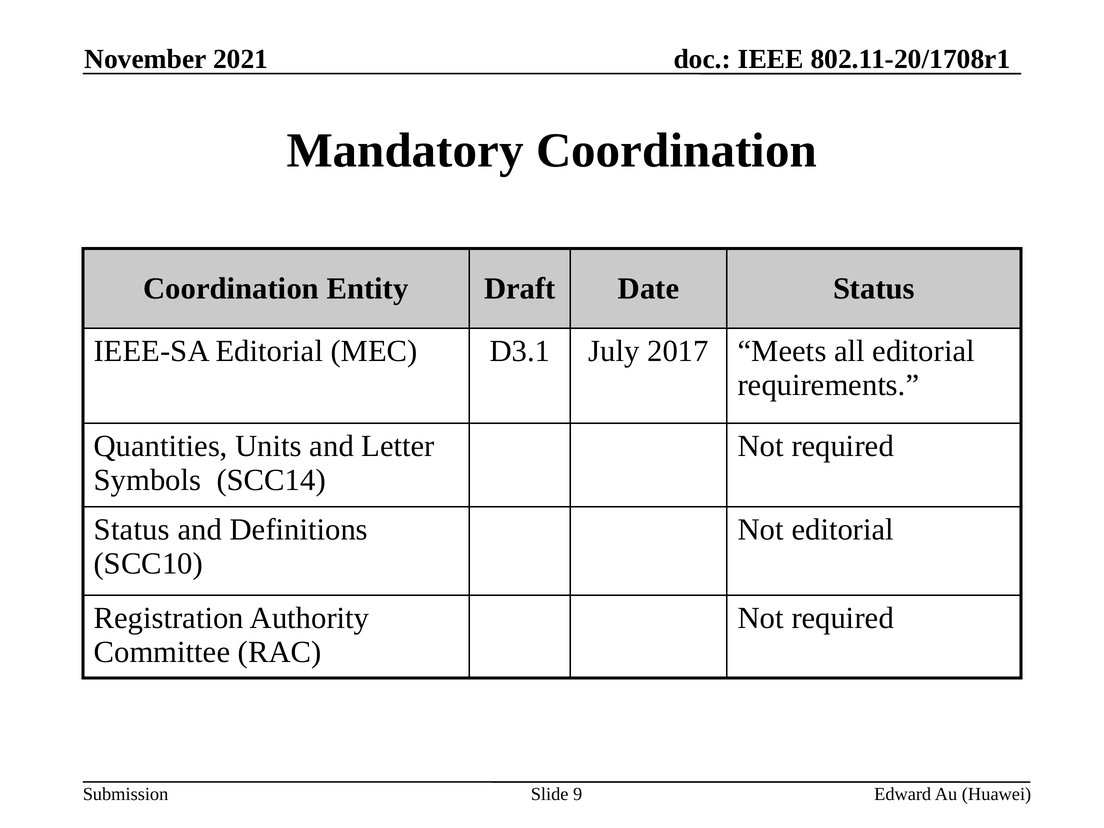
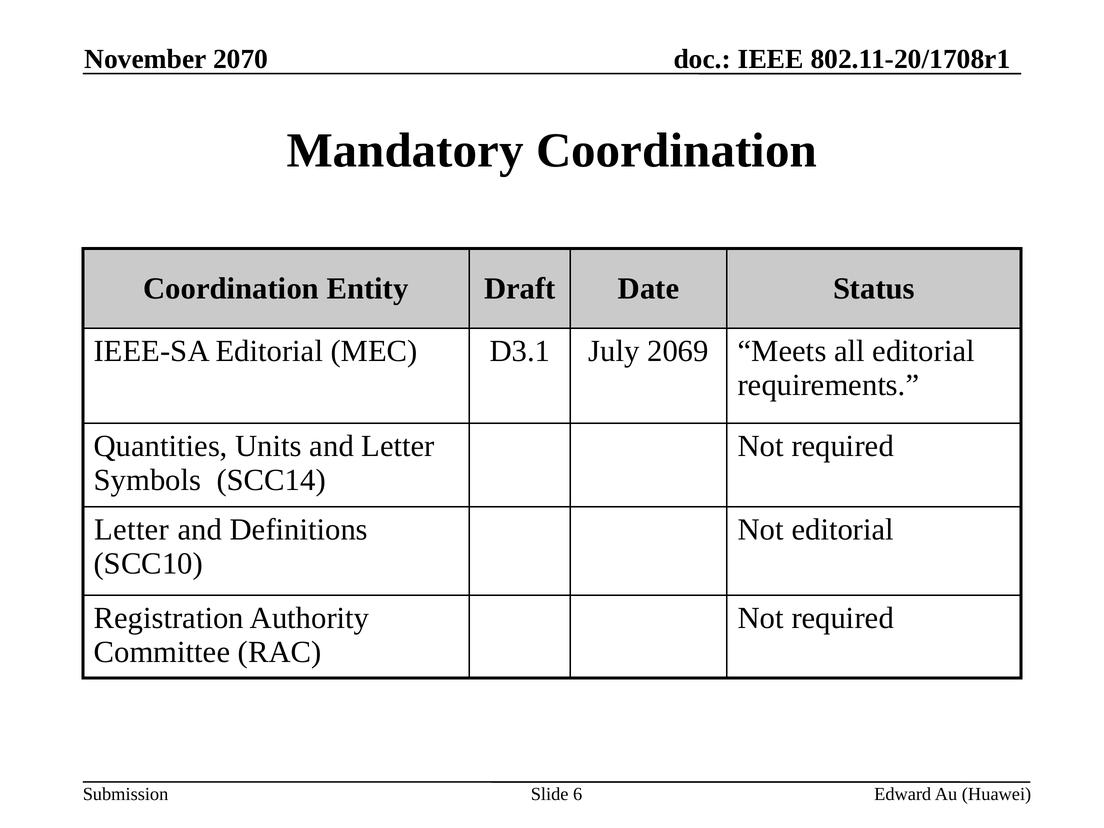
2021: 2021 -> 2070 (241, 59)
2017: 2017 -> 2069 (678, 351)
Status: Status -> Letter (132, 530)
9: 9 -> 6 (578, 794)
